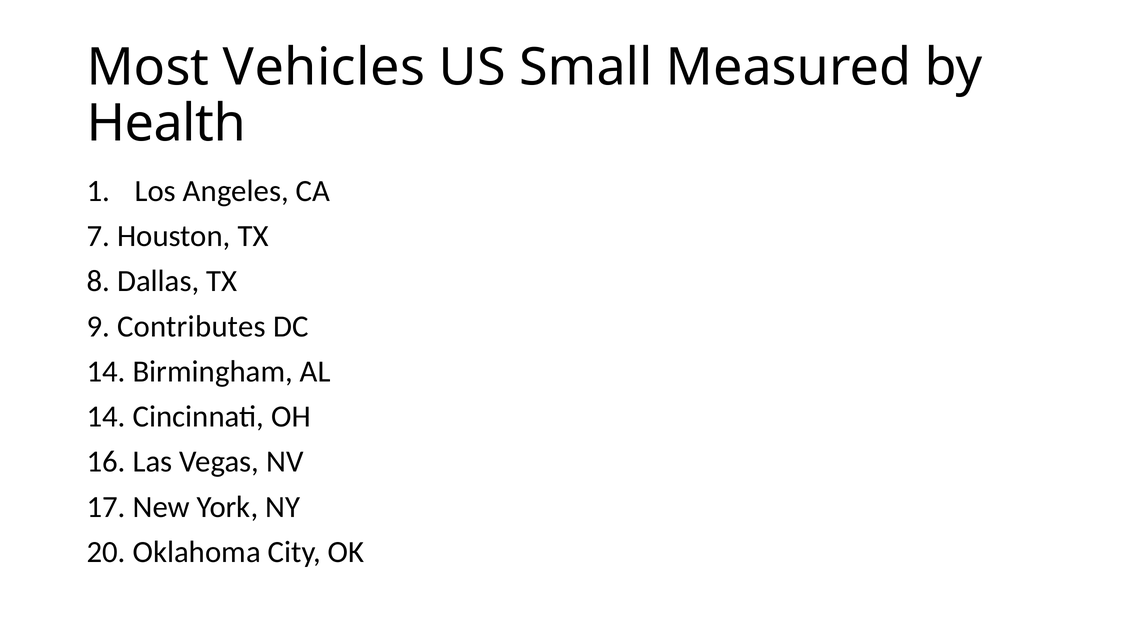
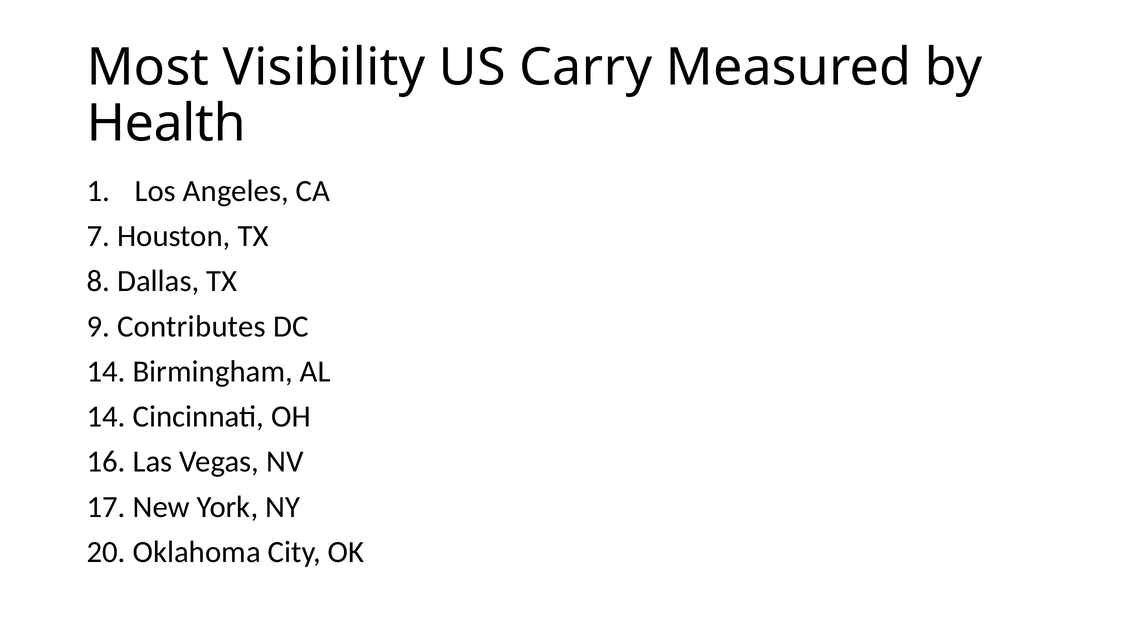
Vehicles: Vehicles -> Visibility (324, 67)
Small: Small -> Carry (586, 67)
